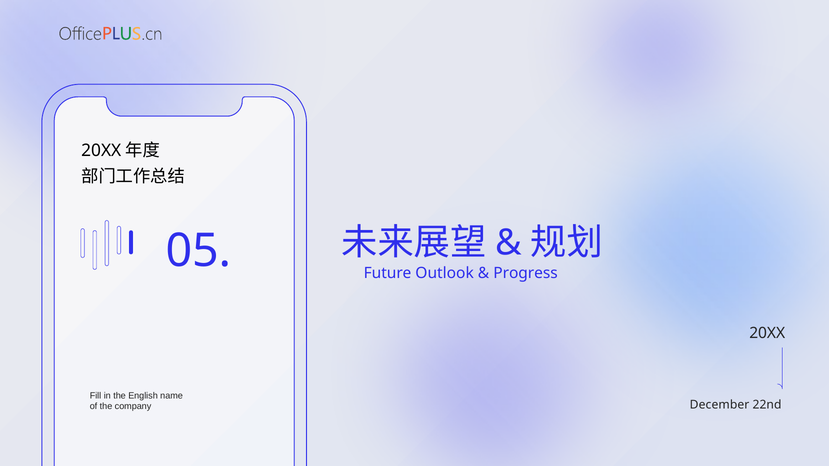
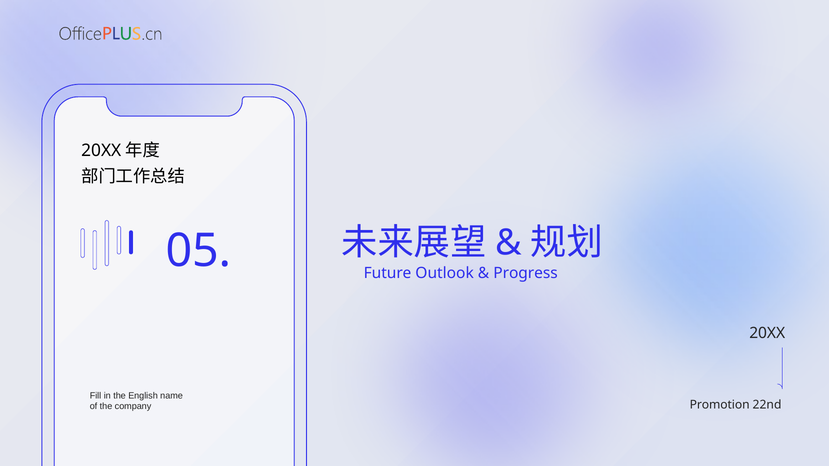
December: December -> Promotion (720, 405)
